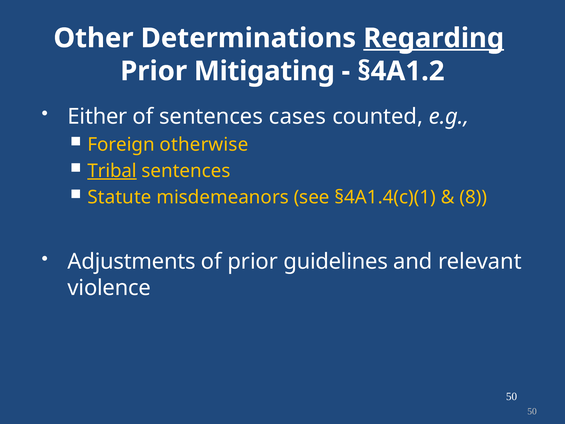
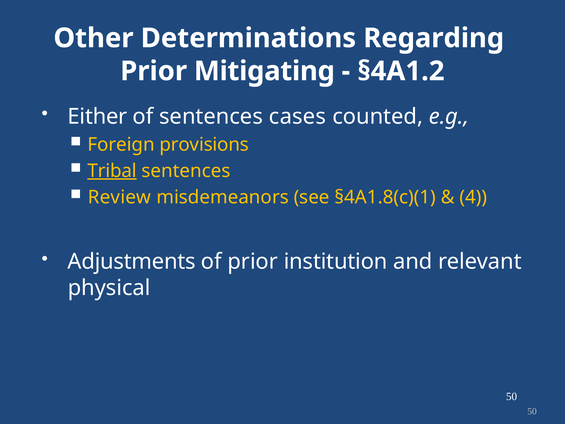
Regarding underline: present -> none (434, 38)
otherwise: otherwise -> provisions (204, 144)
Statute: Statute -> Review (119, 197)
§4A1.4(c)(1: §4A1.4(c)(1 -> §4A1.8(c)(1 (385, 197)
8: 8 -> 4 (473, 197)
guidelines: guidelines -> institution (336, 261)
violence: violence -> physical (109, 288)
